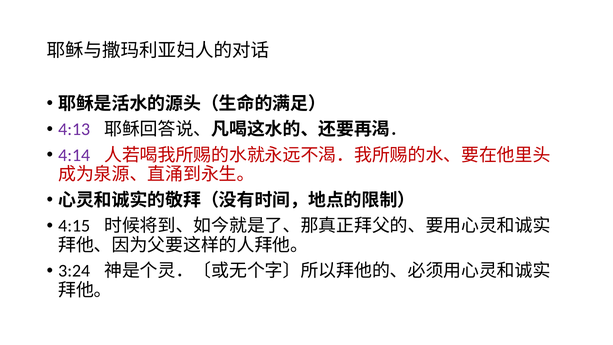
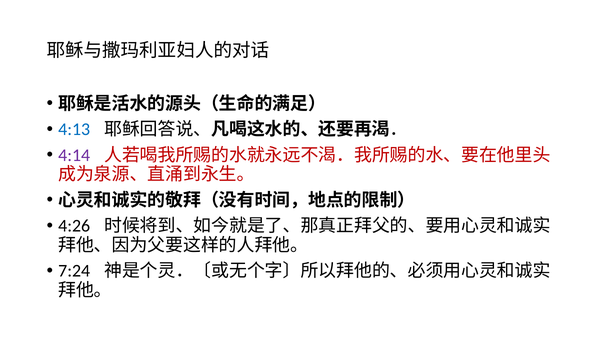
4:13 colour: purple -> blue (74, 129)
4:15: 4:15 -> 4:26 (74, 226)
3:24: 3:24 -> 7:24 (74, 271)
